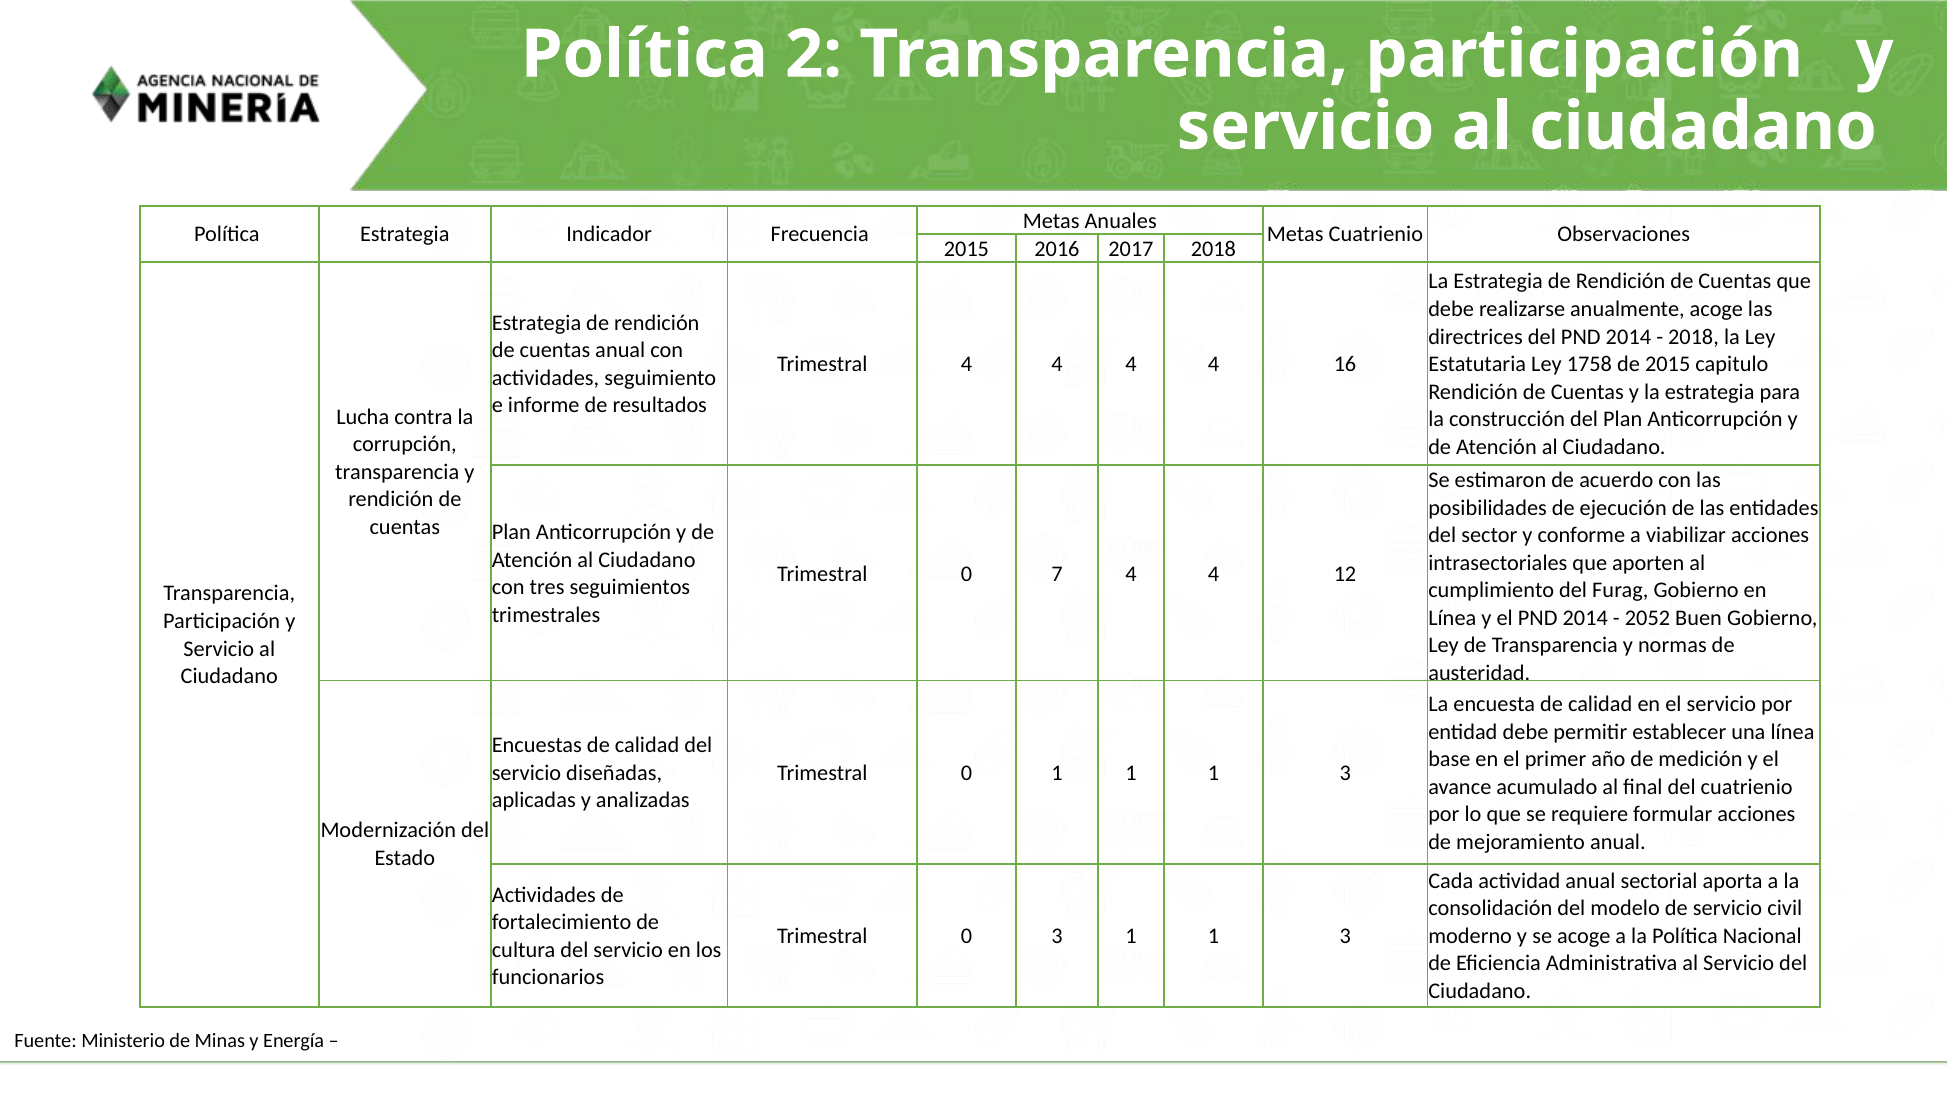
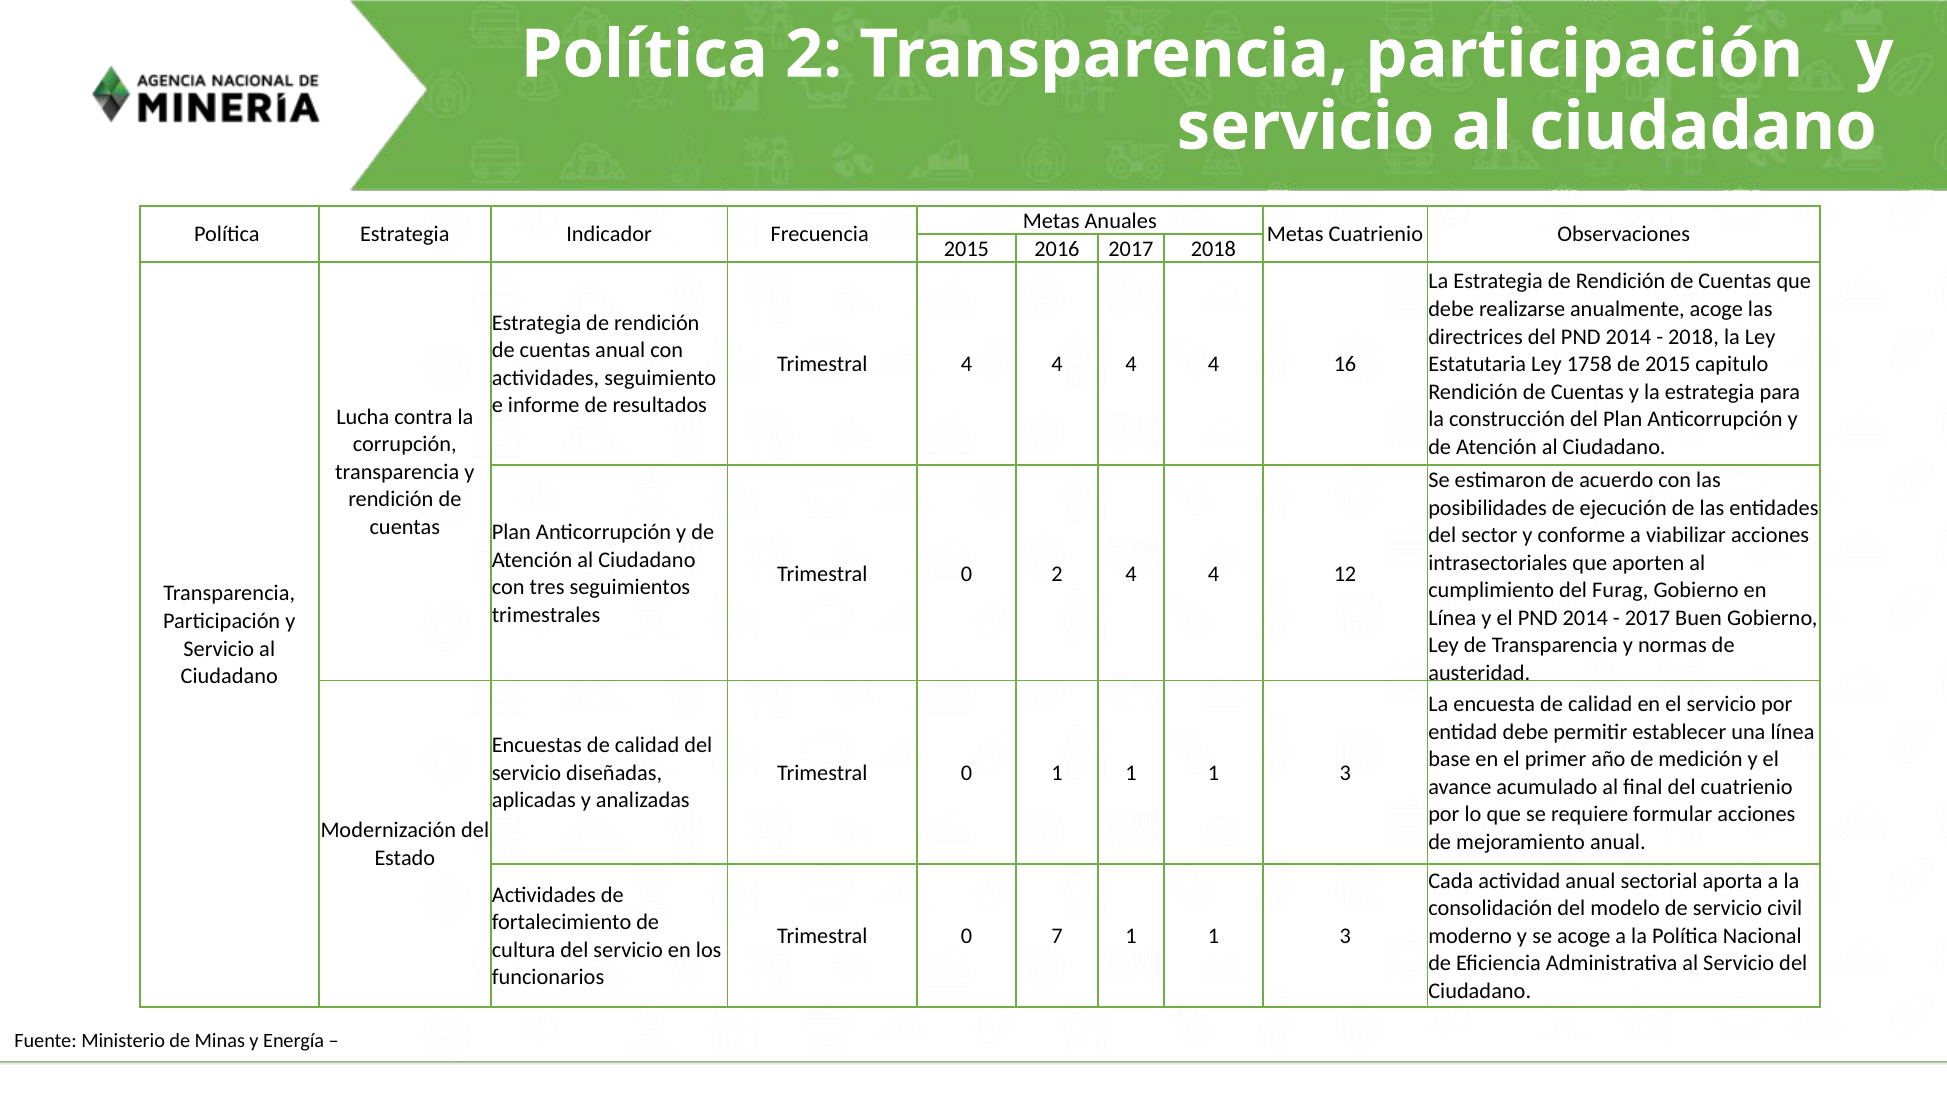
0 7: 7 -> 2 (1057, 574)
2052: 2052 -> 2017 (1648, 618)
0 3: 3 -> 7 (1057, 936)
